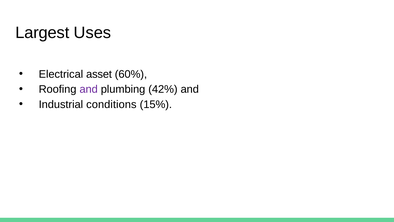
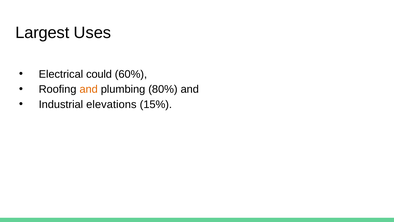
asset: asset -> could (99, 74)
and colour: purple -> orange (89, 89)
42%: 42% -> 80% (163, 89)
conditions: conditions -> elevations (111, 104)
